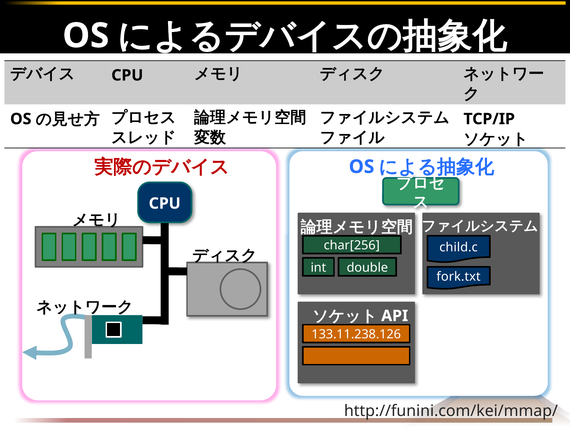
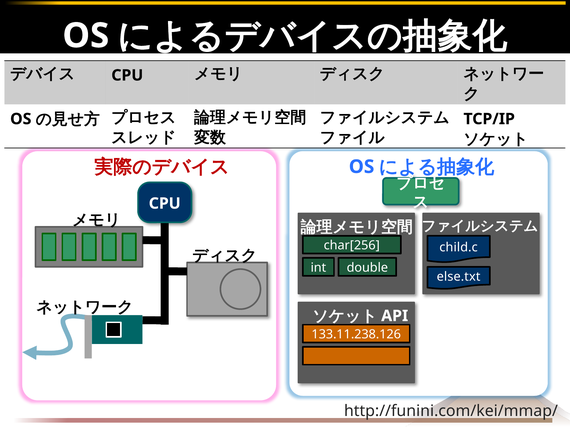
fork.txt: fork.txt -> else.txt (459, 277)
